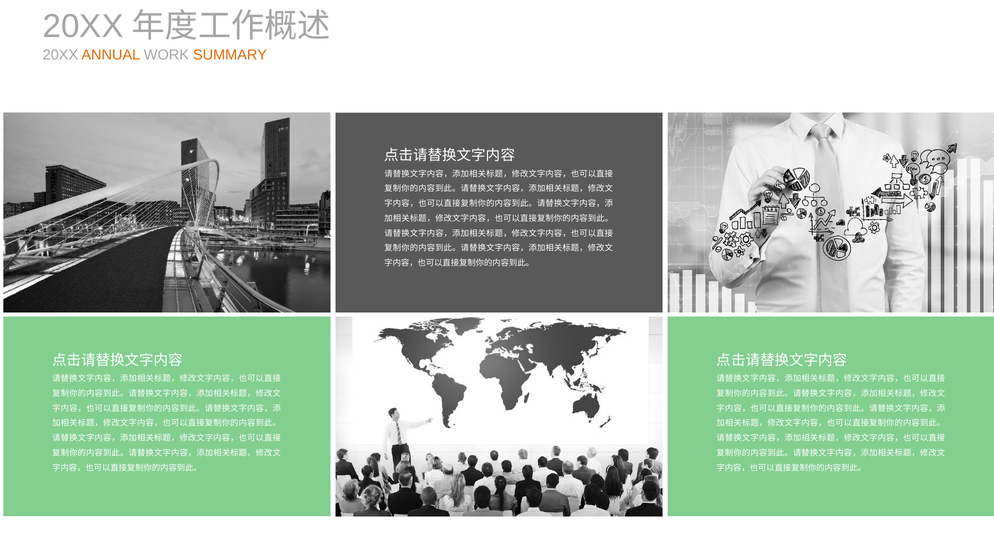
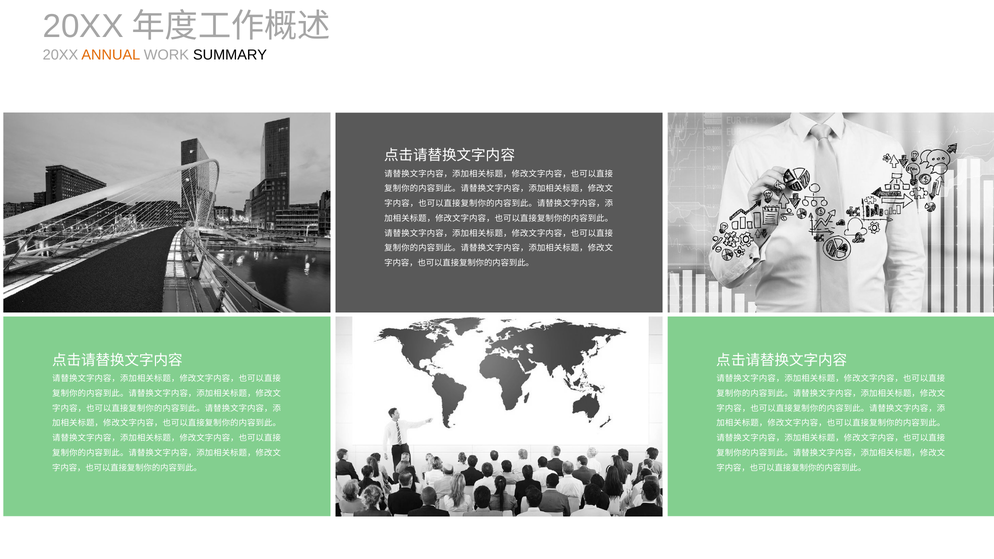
SUMMARY colour: orange -> black (230, 55)
